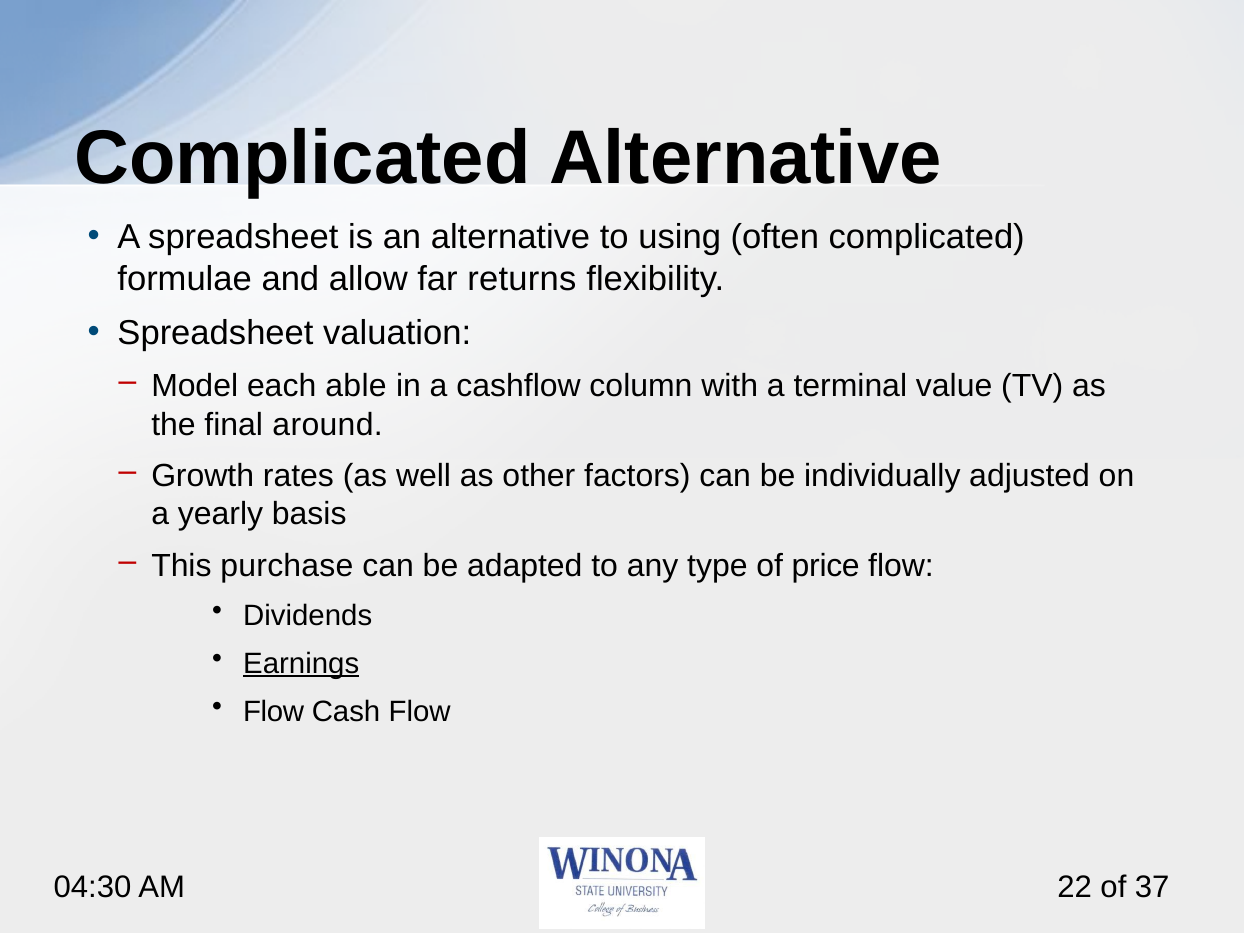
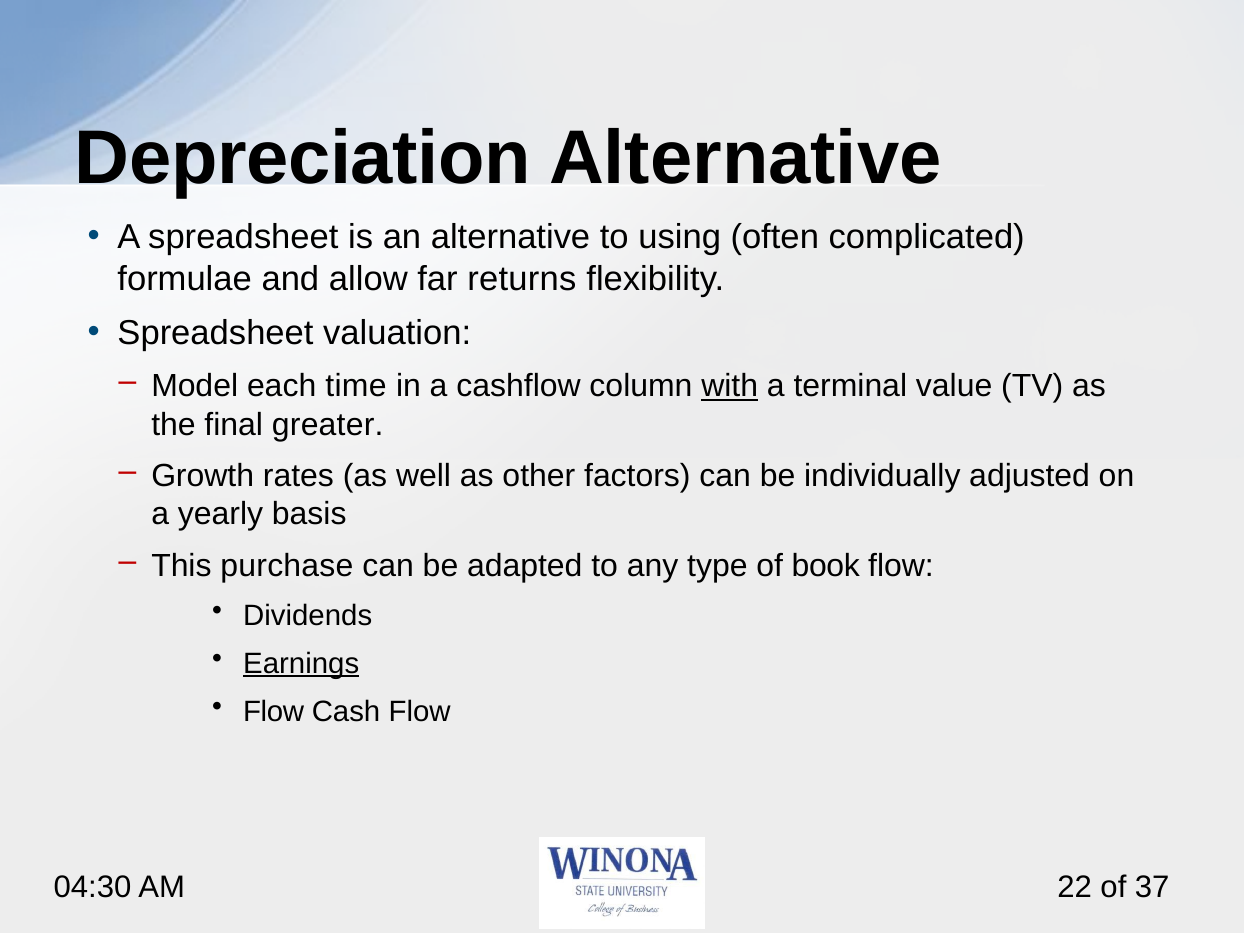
Complicated: Complicated -> Depreciation (303, 158)
able: able -> time (356, 386)
with underline: none -> present (730, 386)
around: around -> greater (328, 425)
price: price -> book (826, 566)
